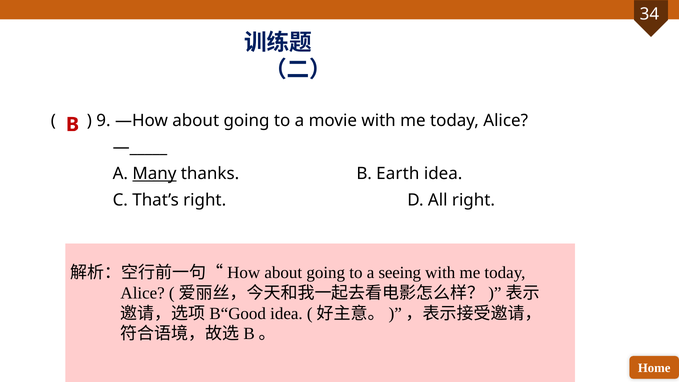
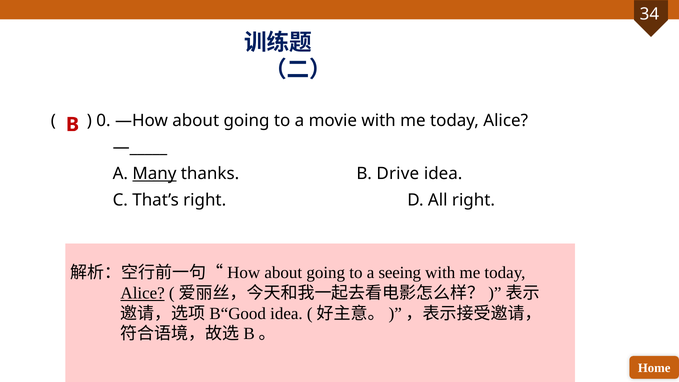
9: 9 -> 0 (103, 121)
Earth: Earth -> Drive (398, 174)
Alice underline: none -> present (143, 293)
